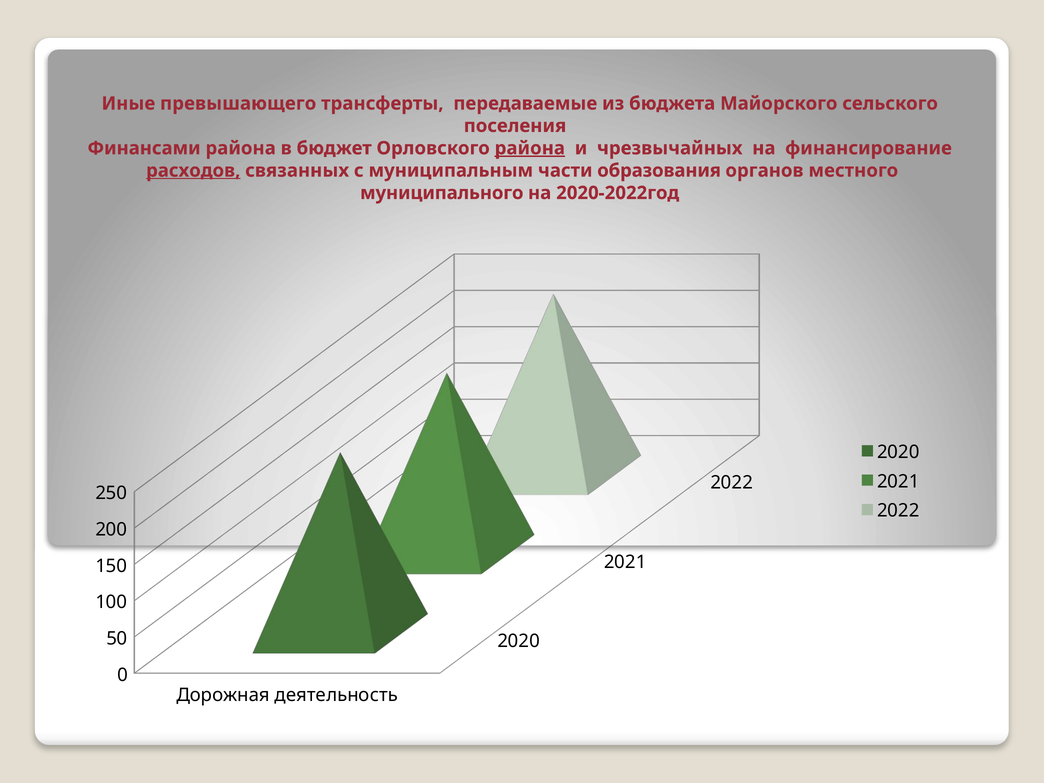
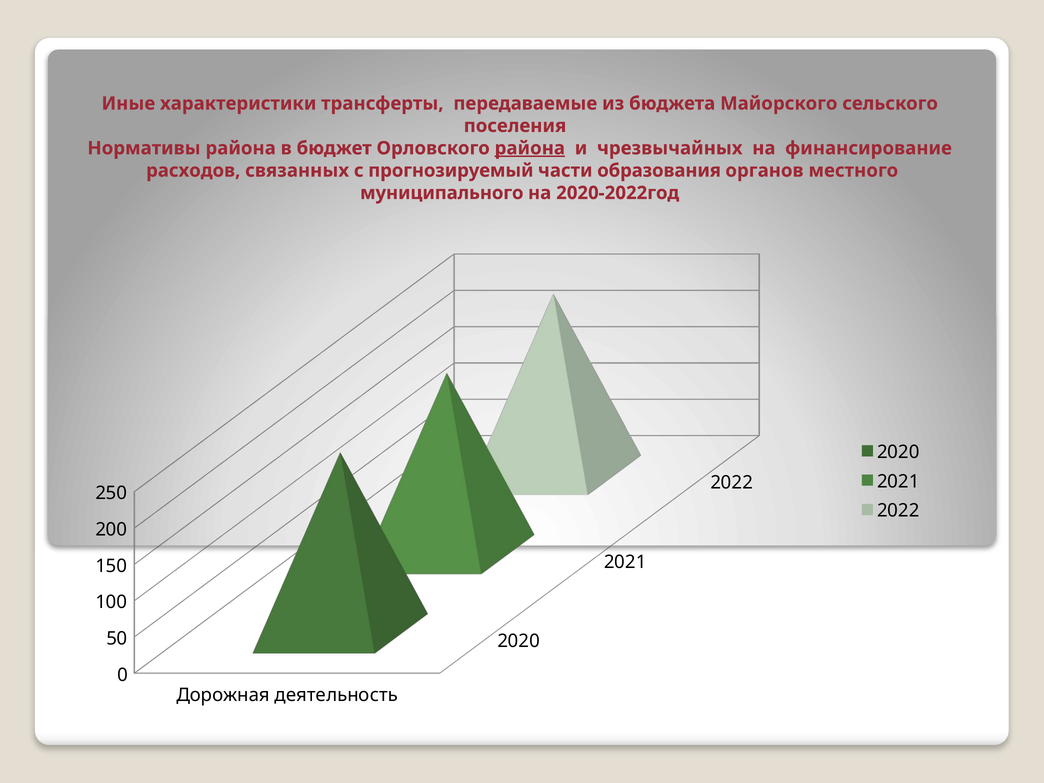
превышающего: превышающего -> характеристики (238, 103)
Финансами: Финансами -> Нормативы (144, 148)
расходов underline: present -> none (193, 171)
муниципальным: муниципальным -> прогнозируемый (451, 171)
